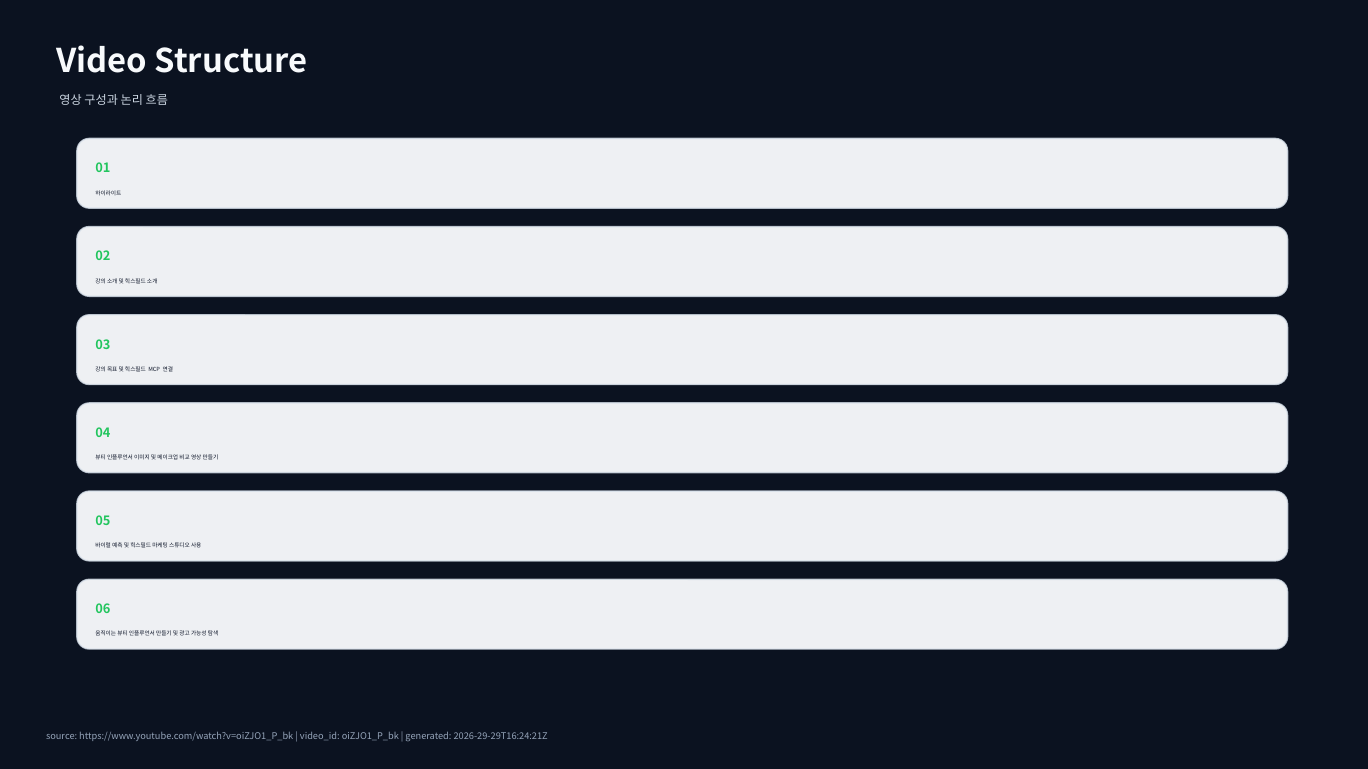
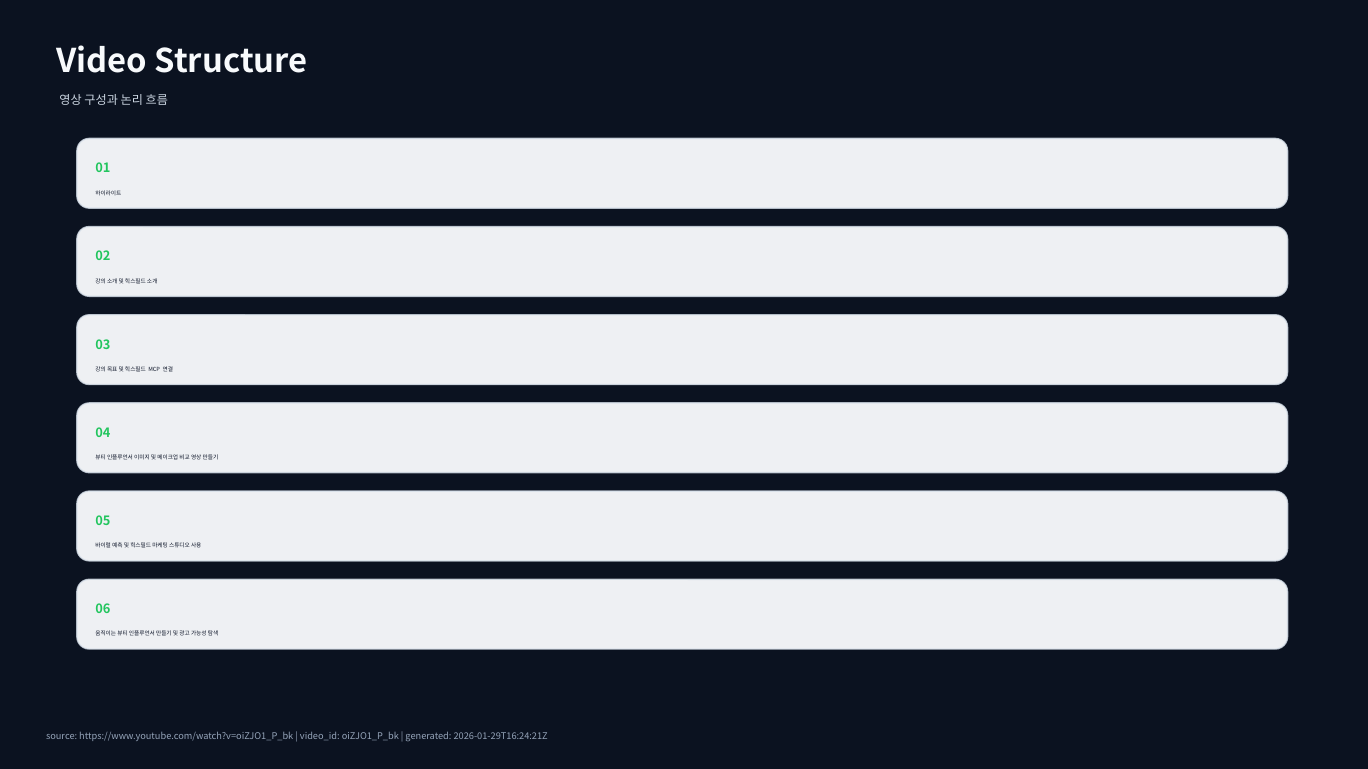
2026-29-29T16:24:21Z: 2026-29-29T16:24:21Z -> 2026-01-29T16:24:21Z (501, 737)
